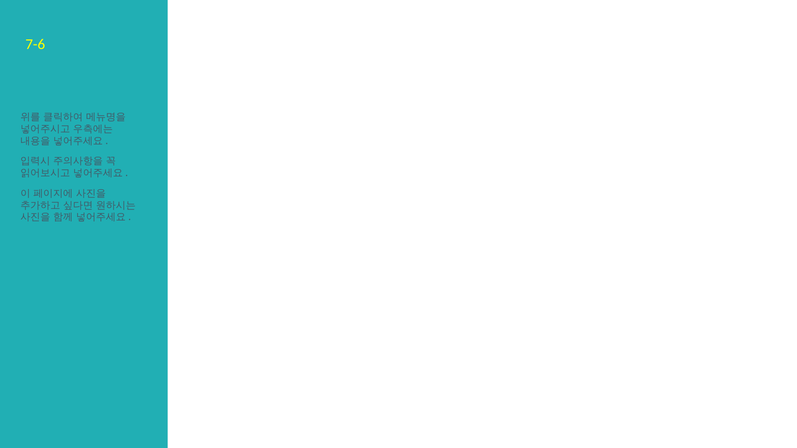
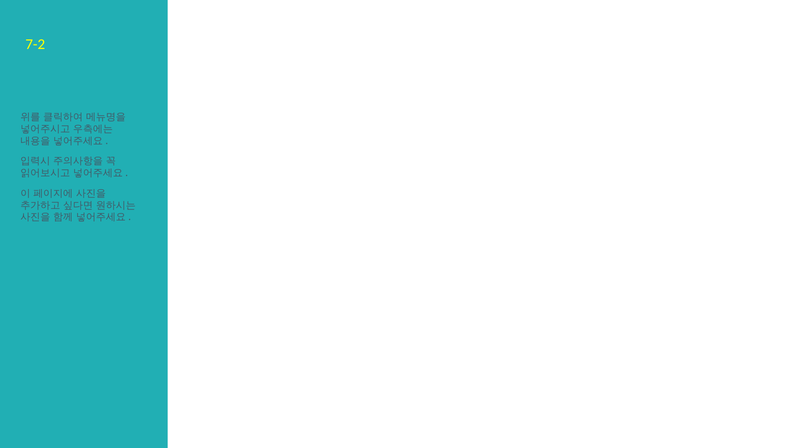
7-6: 7-6 -> 7-2 (35, 44)
